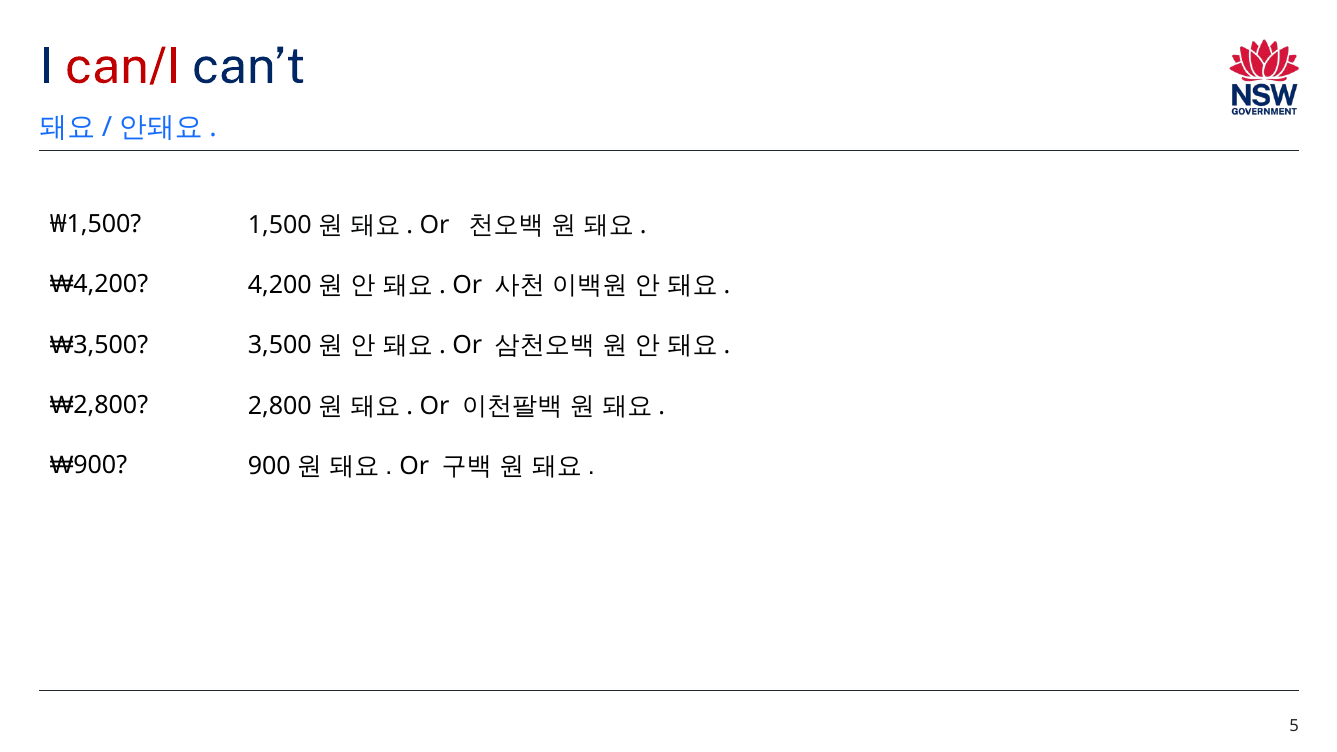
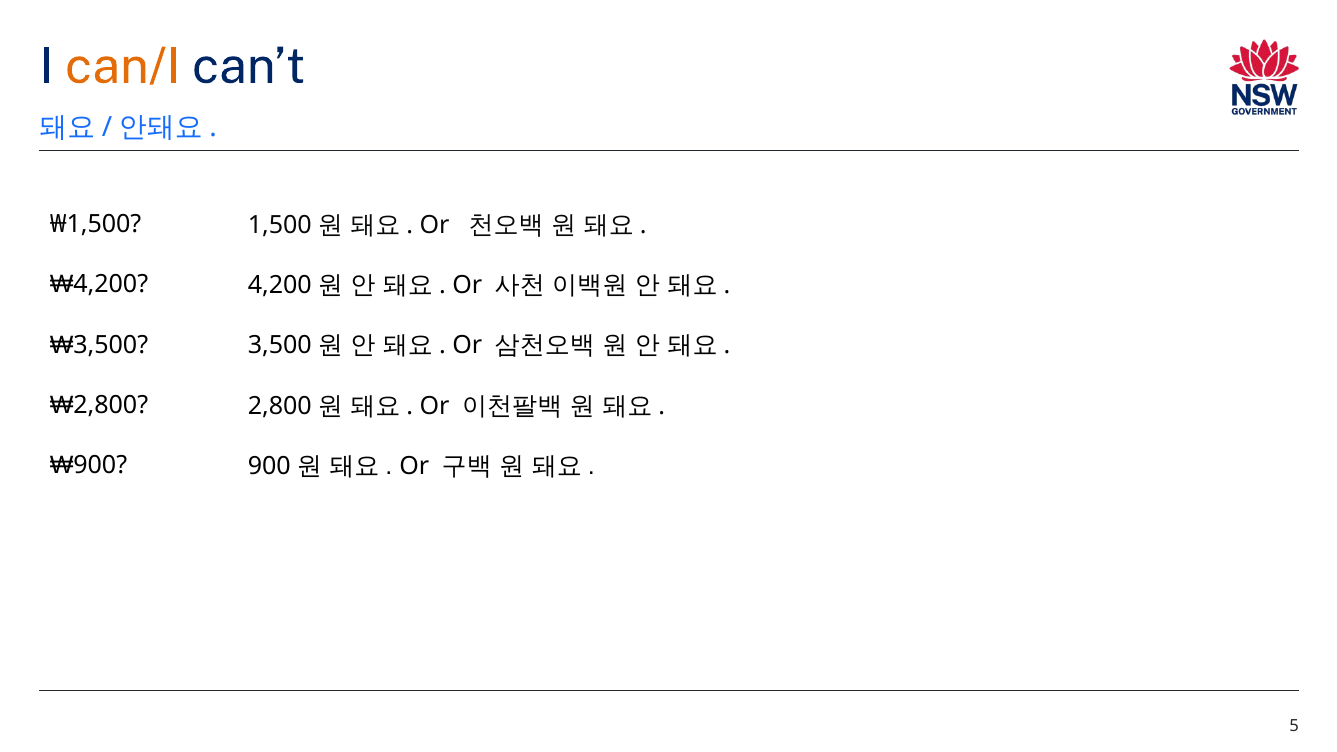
can/I colour: red -> orange (123, 66)
